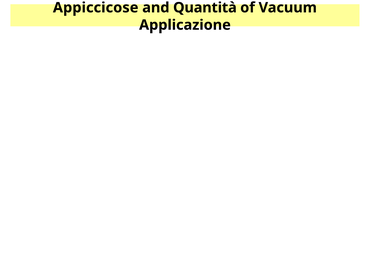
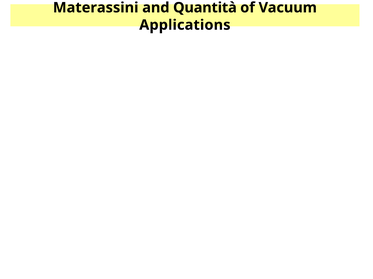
Appiccicose: Appiccicose -> Materassini (96, 8)
Applicazione: Applicazione -> Applications (185, 25)
